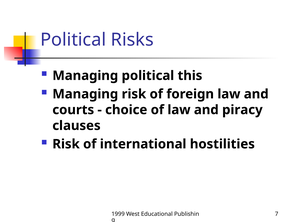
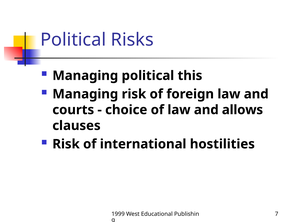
piracy: piracy -> allows (242, 110)
